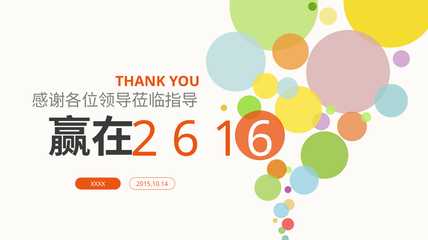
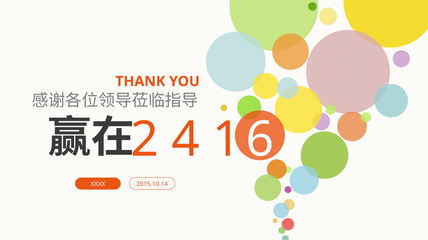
6: 6 -> 4 (186, 140)
